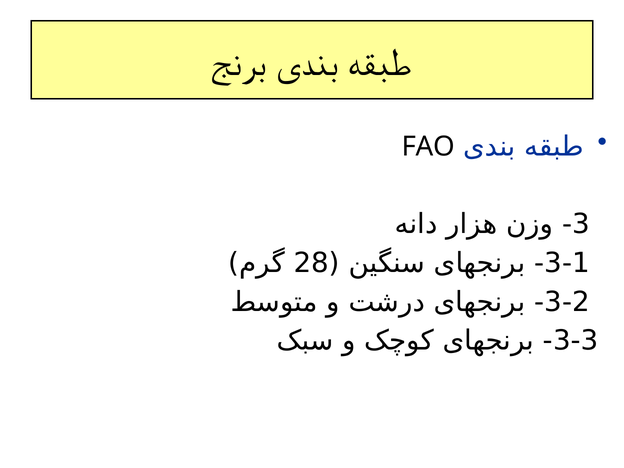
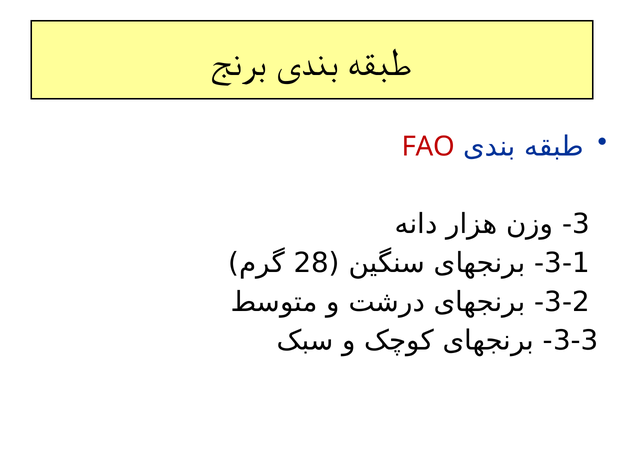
FAO colour: black -> red (428, 147)
